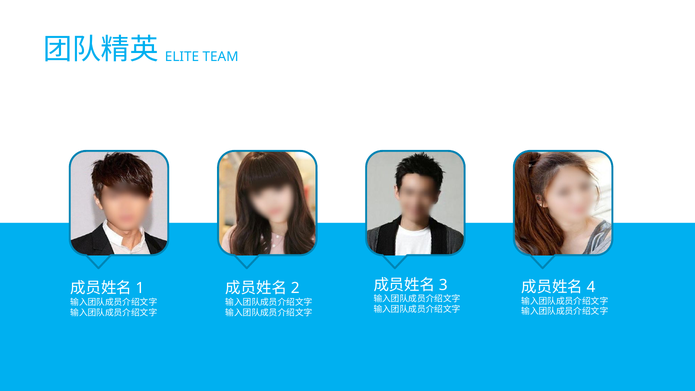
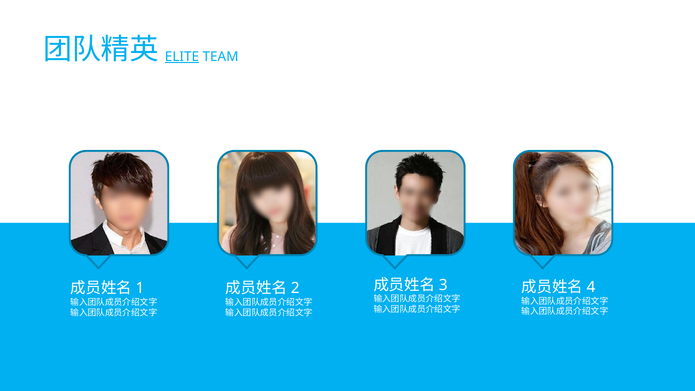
ELITE underline: none -> present (182, 57)
